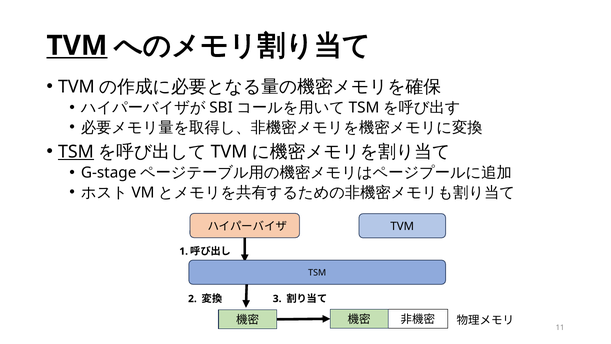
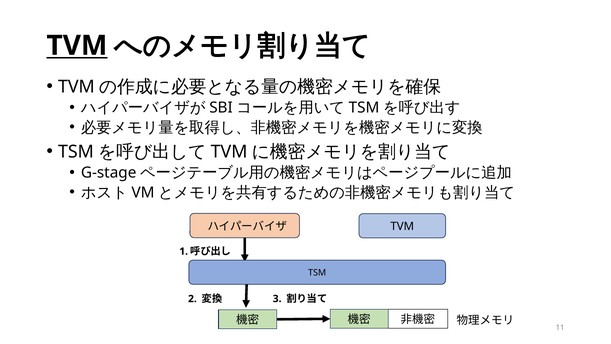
TSM underline: present -> none (76, 152)
